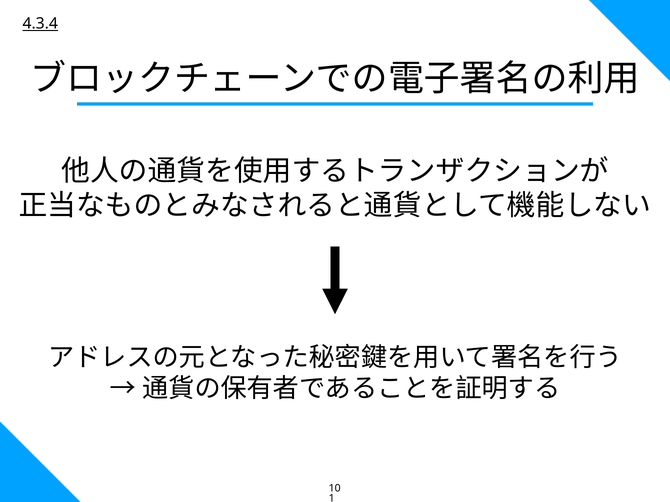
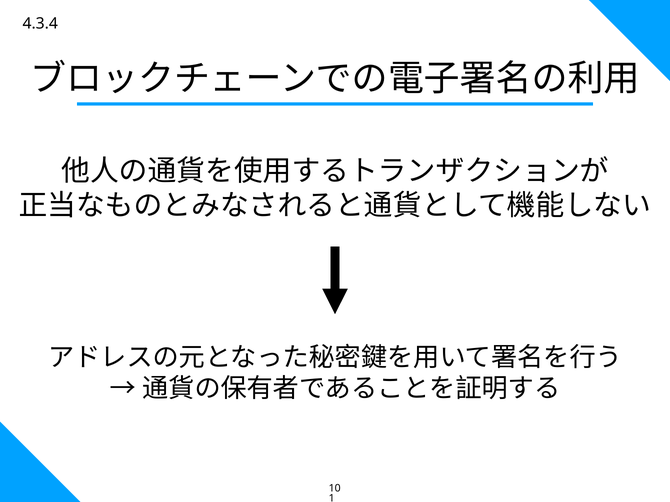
4.3.4 underline: present -> none (40, 24)
